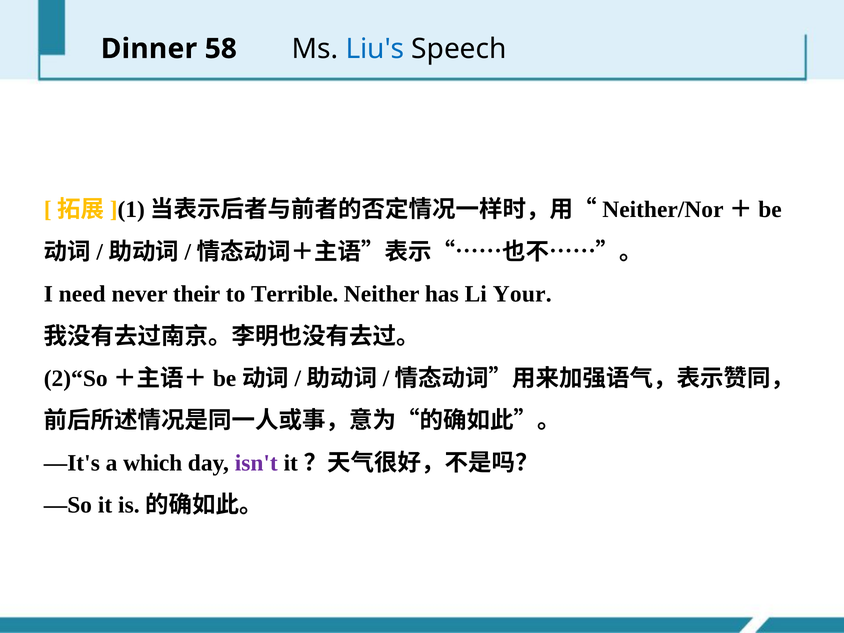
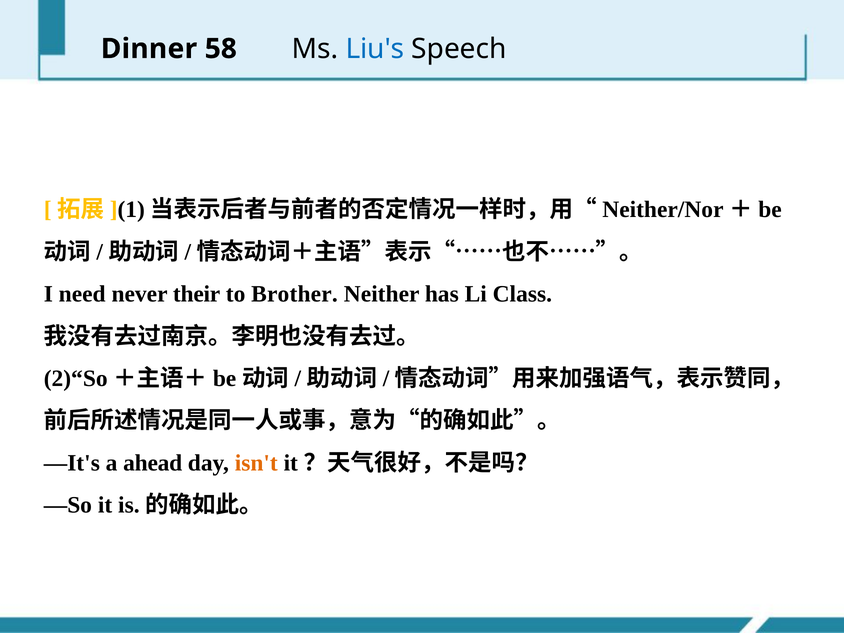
Terrible: Terrible -> Brother (294, 294)
Your: Your -> Class (522, 294)
which: which -> ahead (153, 463)
isn't colour: purple -> orange (256, 463)
